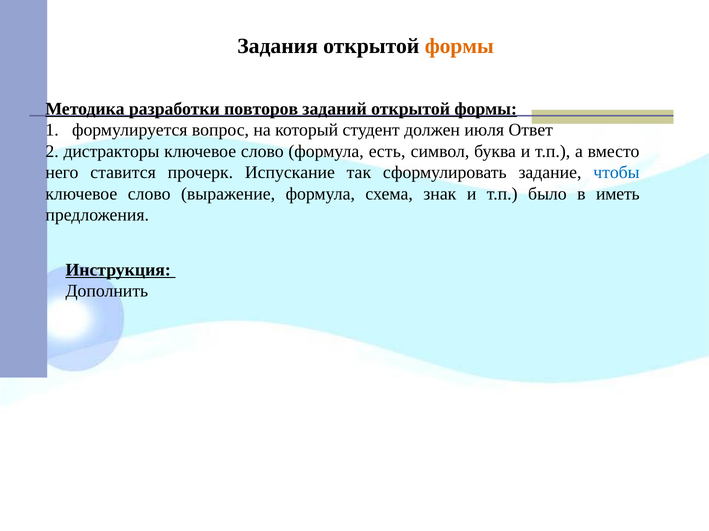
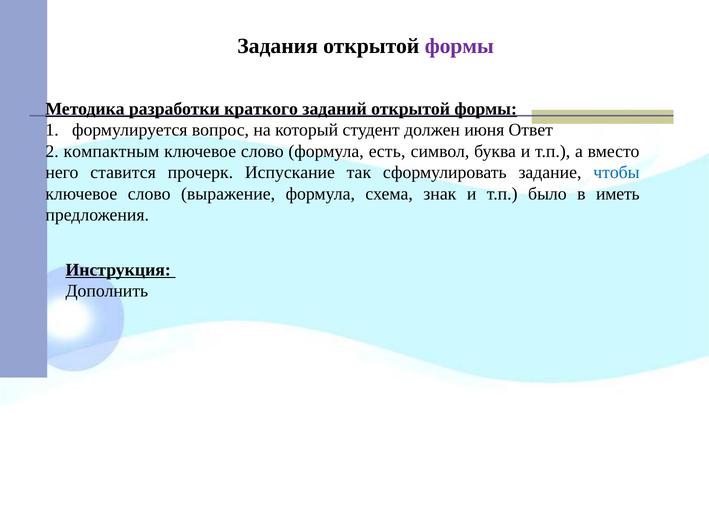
формы colour: orange -> purple (459, 46)
повторов: повторов -> краткого (261, 109)
июля: июля -> июня (484, 130)
дистракторы: дистракторы -> компактным (111, 151)
